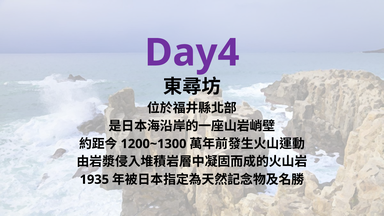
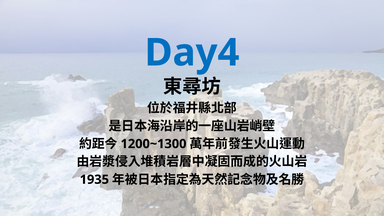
Day4 colour: purple -> blue (192, 53)
